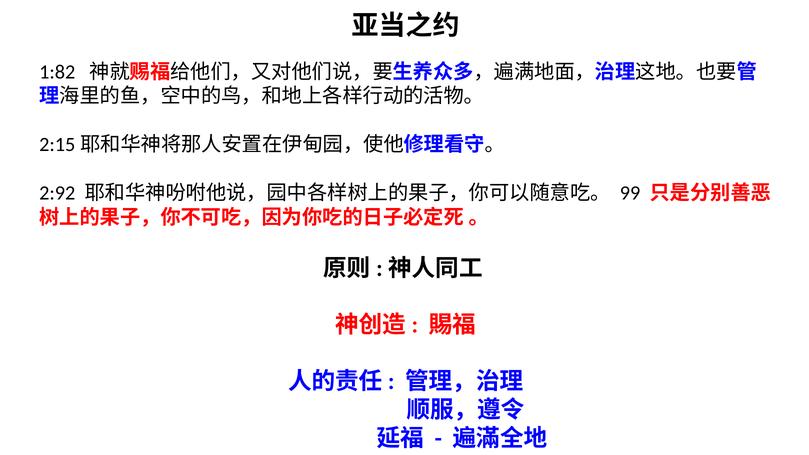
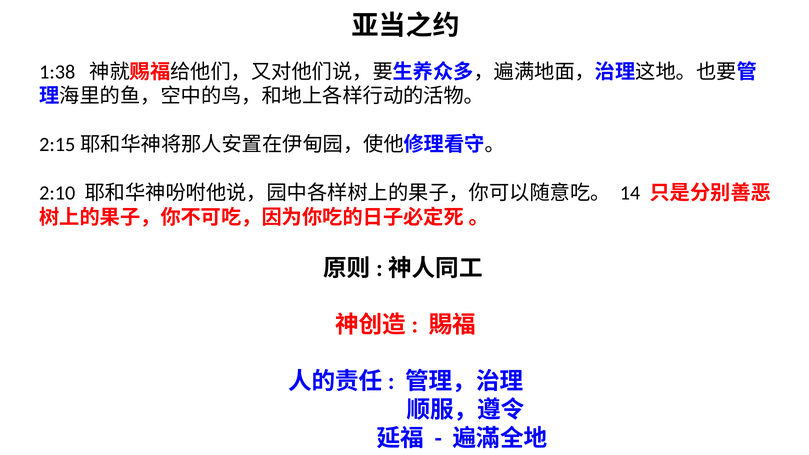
1:82: 1:82 -> 1:38 (57, 72)
2:92: 2:92 -> 2:10 (57, 193)
99: 99 -> 14 (630, 193)
